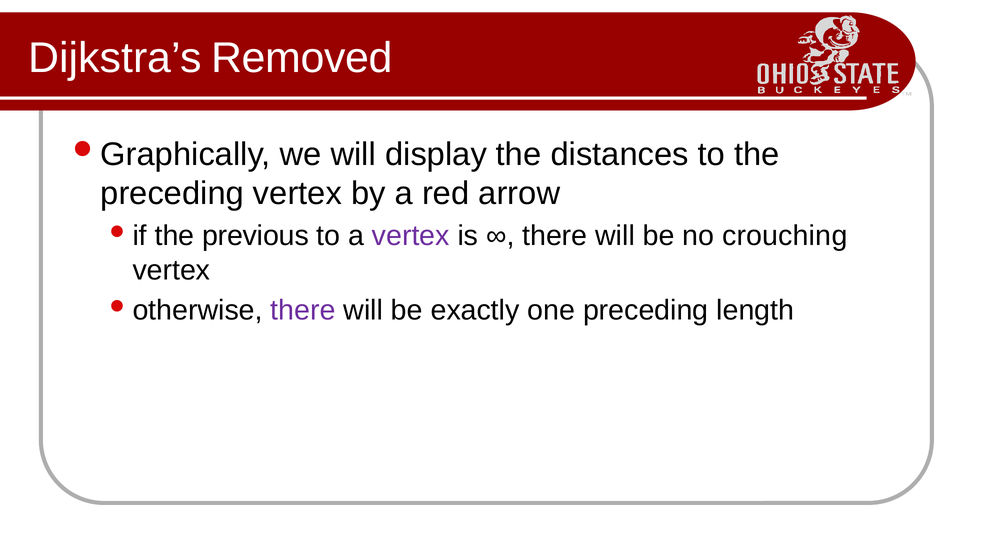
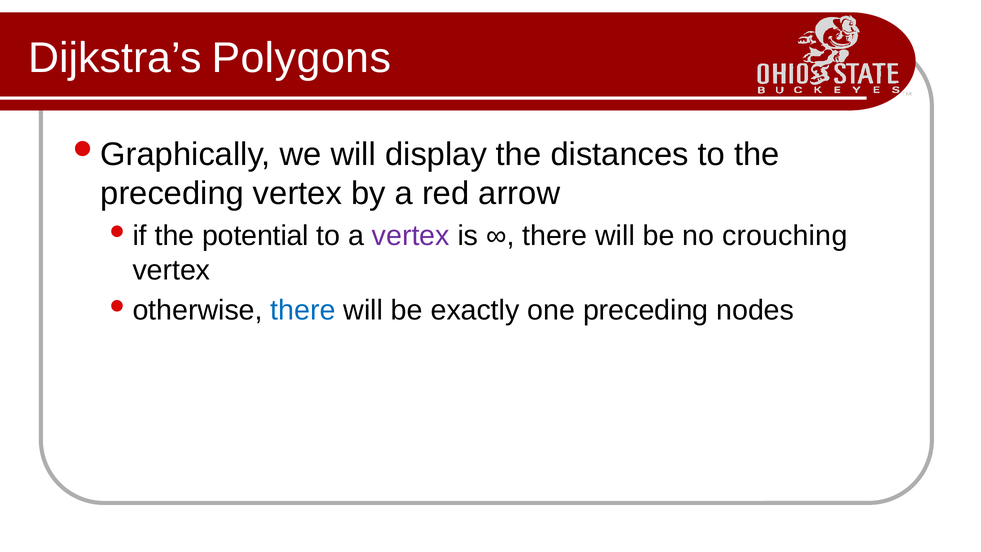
Removed: Removed -> Polygons (301, 58)
previous: previous -> potential (256, 236)
there colour: purple -> blue (303, 310)
length: length -> nodes (755, 310)
